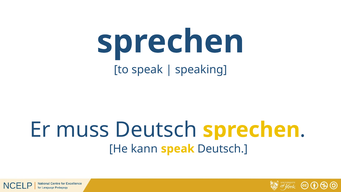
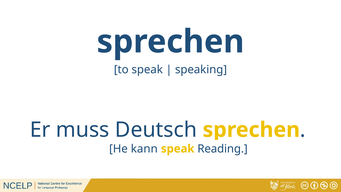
speak Deutsch: Deutsch -> Reading (223, 149)
